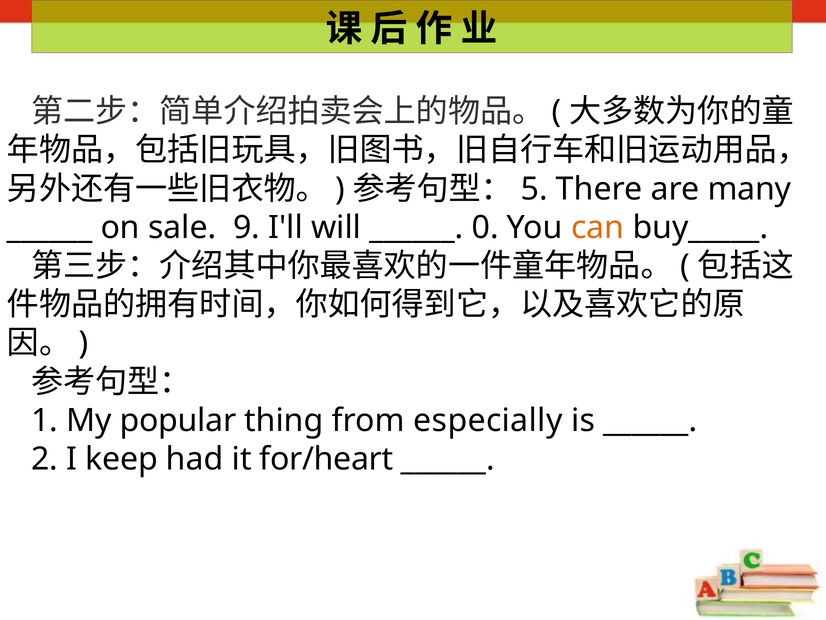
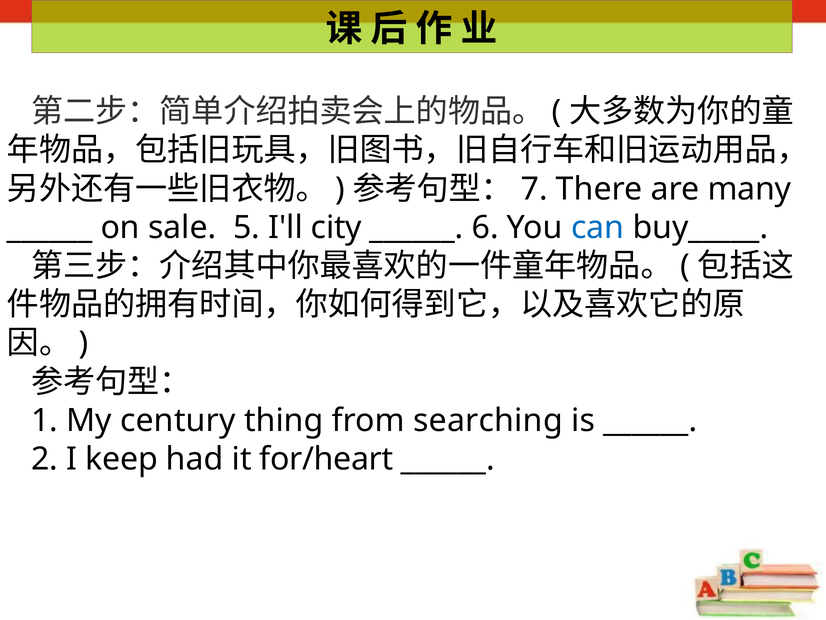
5: 5 -> 7 (534, 189)
9: 9 -> 5 (247, 227)
will: will -> city (336, 227)
0: 0 -> 6 (485, 227)
can colour: orange -> blue (598, 227)
popular: popular -> century (178, 420)
especially: especially -> searching (488, 420)
